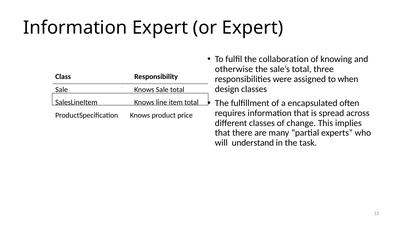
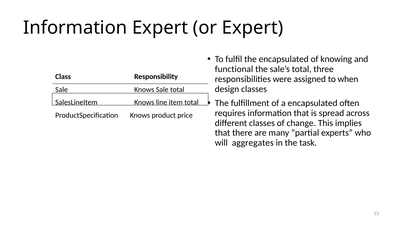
the collaboration: collaboration -> encapsulated (284, 59)
otherwise: otherwise -> functional (234, 69)
understand: understand -> aggregates (253, 143)
